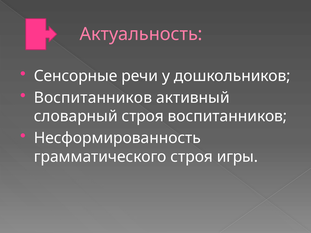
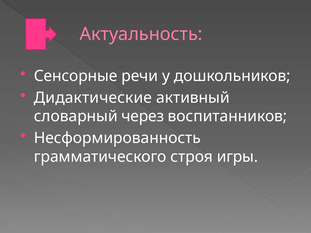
Воспитанников: Воспитанников -> Дидактические (93, 98)
словарный строя: строя -> через (143, 116)
